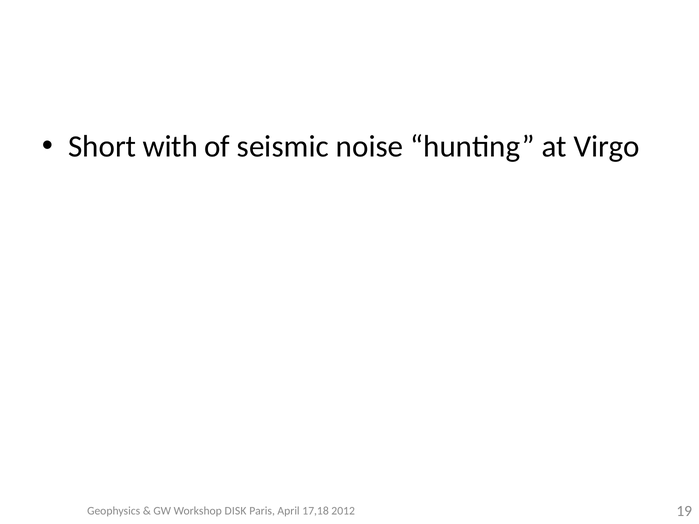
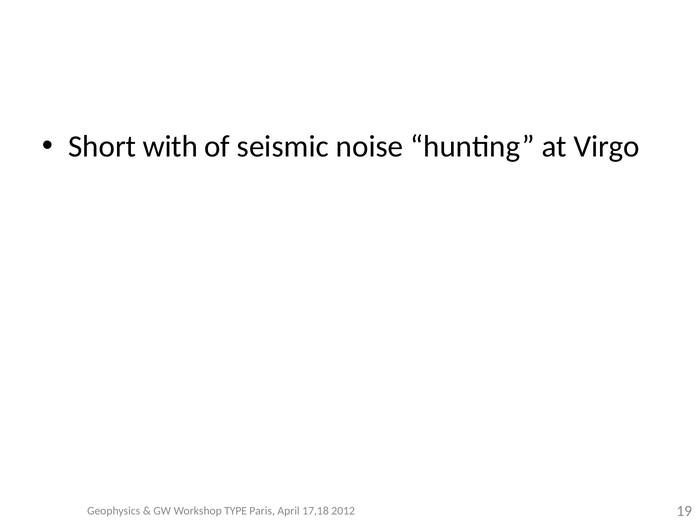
DISK: DISK -> TYPE (236, 511)
